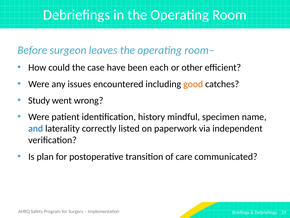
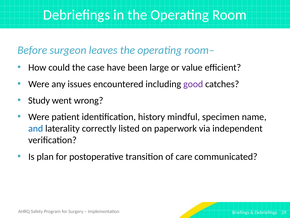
each: each -> large (159, 67)
other: other -> value (192, 67)
good colour: orange -> purple (193, 84)
